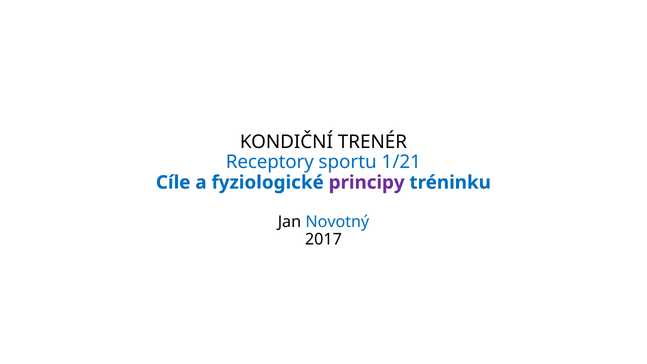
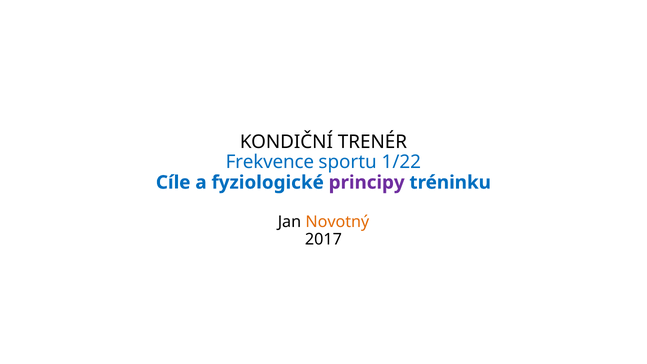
Receptory: Receptory -> Frekvence (270, 162)
1/21: 1/21 -> 1/22 (401, 162)
Novotný colour: blue -> orange (337, 222)
